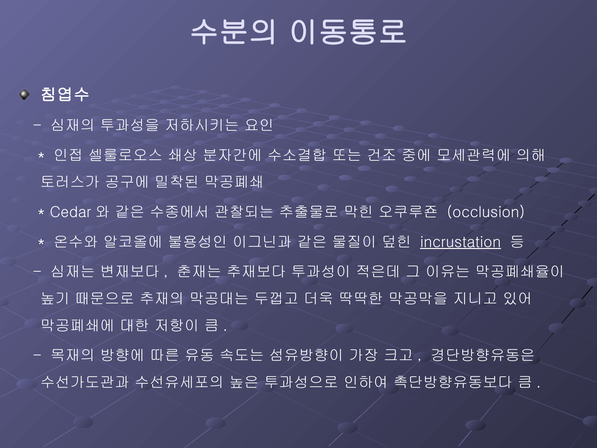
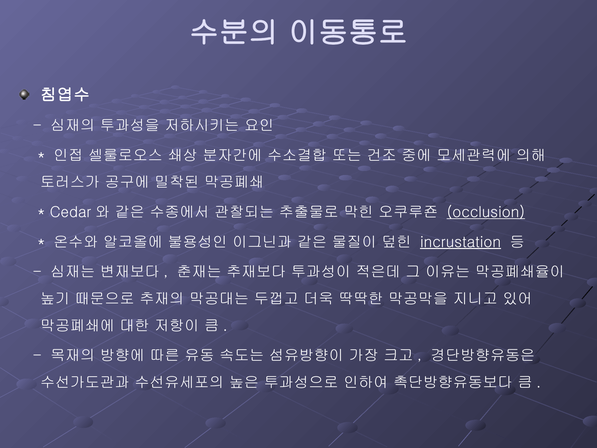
occlusion underline: none -> present (486, 212)
